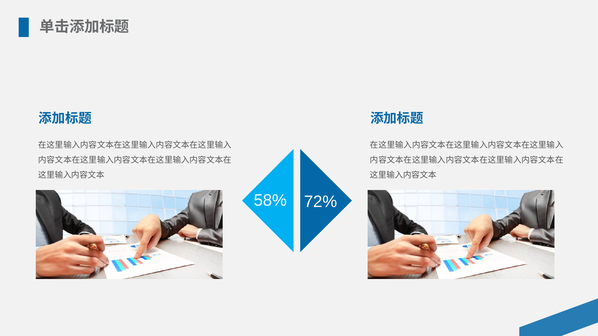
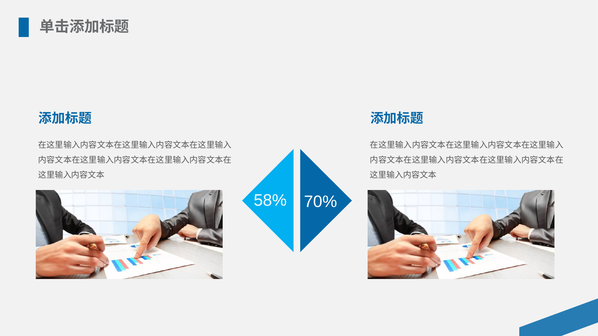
72%: 72% -> 70% (321, 202)
